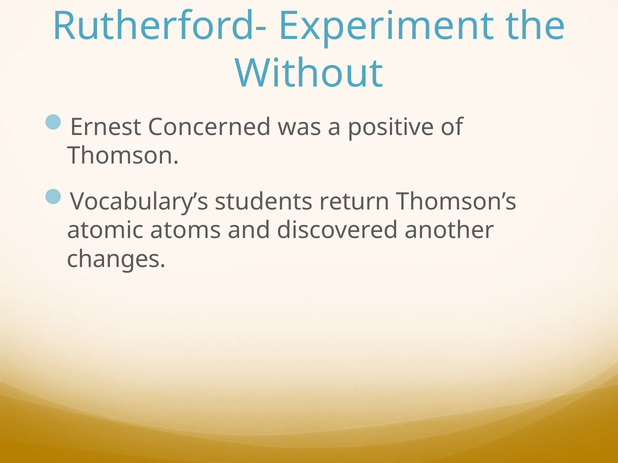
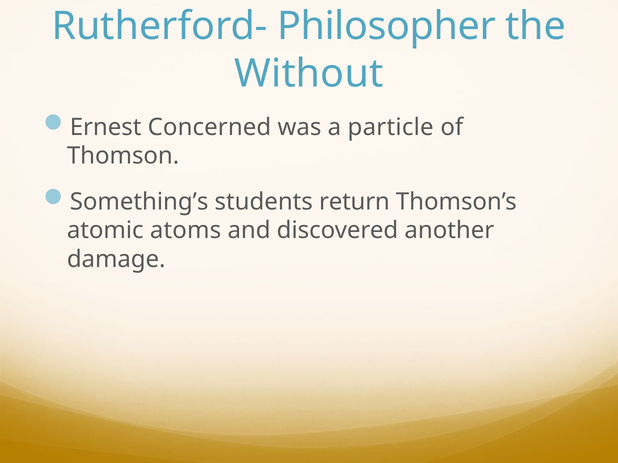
Experiment: Experiment -> Philosopher (387, 26)
positive: positive -> particle (391, 127)
Vocabulary’s: Vocabulary’s -> Something’s (139, 202)
changes: changes -> damage (116, 260)
